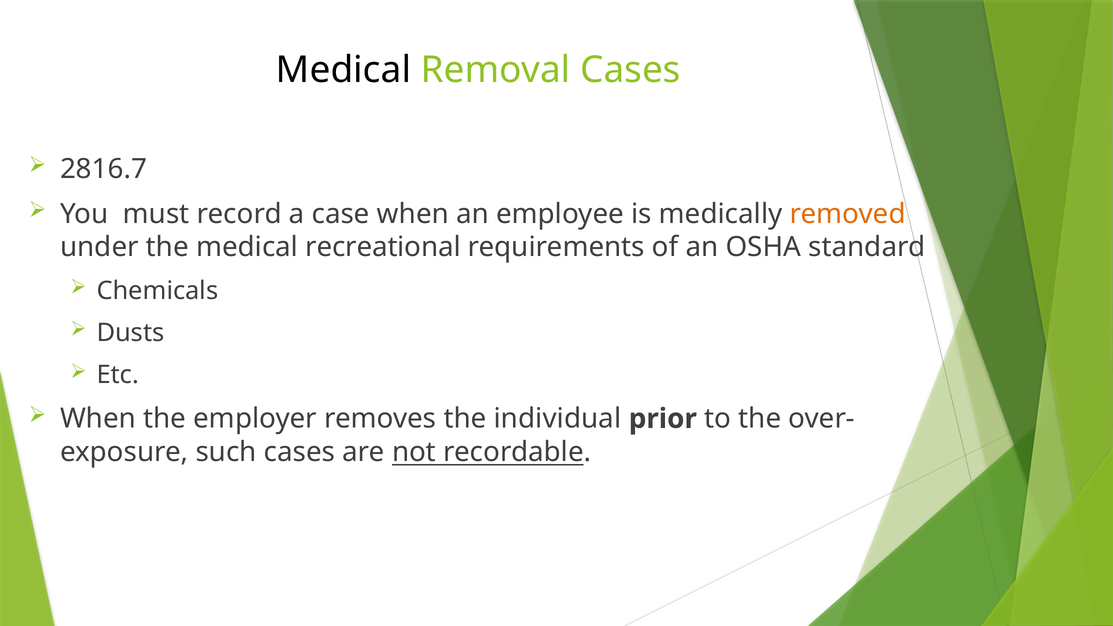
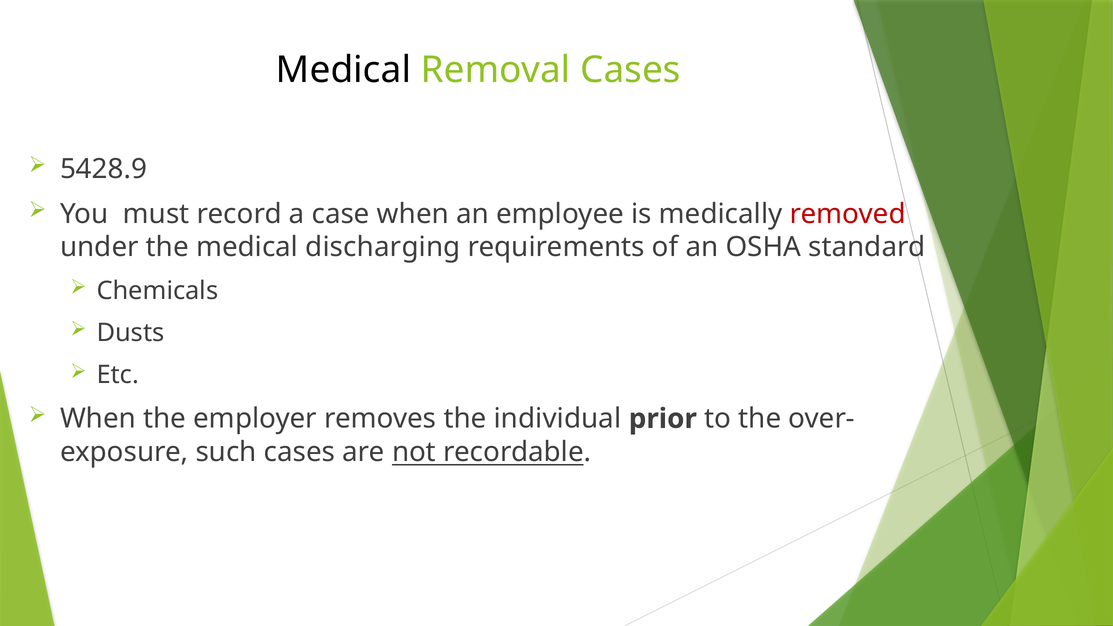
2816.7: 2816.7 -> 5428.9 (104, 169)
removed colour: orange -> red (848, 214)
recreational: recreational -> discharging (383, 247)
